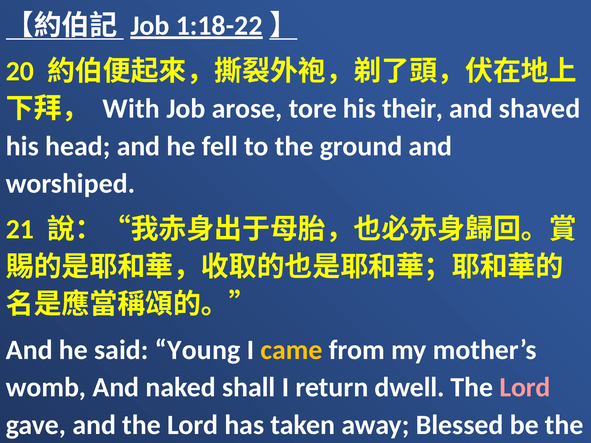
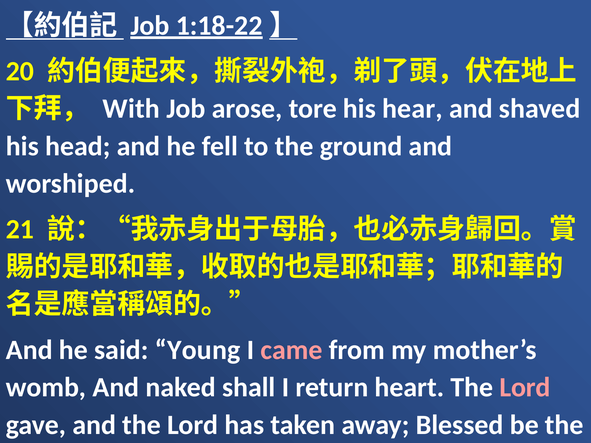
their: their -> hear (412, 109)
came colour: yellow -> pink (292, 350)
dwell: dwell -> heart (409, 388)
